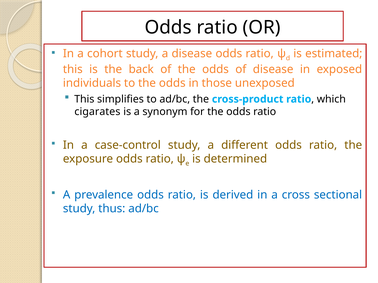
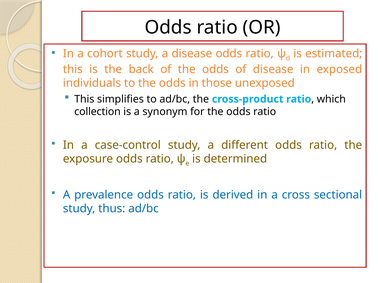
cigarates: cigarates -> collection (97, 112)
